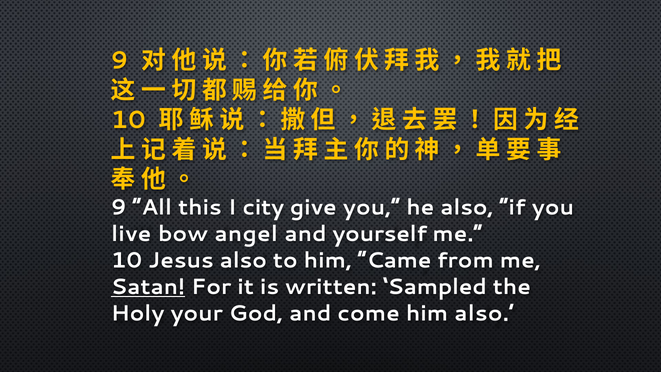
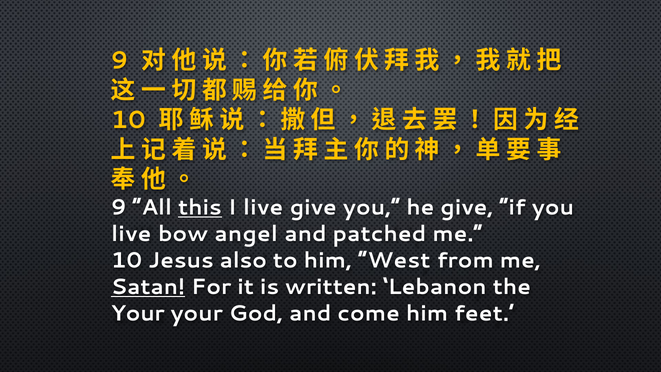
this underline: none -> present (200, 207)
I city: city -> live (263, 207)
he also: also -> give (467, 207)
yourself: yourself -> patched (379, 234)
Came: Came -> West (394, 260)
Sampled: Sampled -> Lebanon (435, 287)
Holy: Holy -> Your (138, 313)
him also: also -> feet (484, 313)
